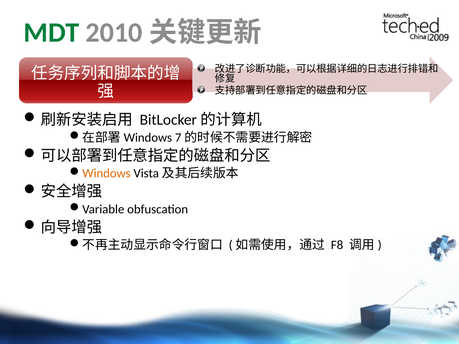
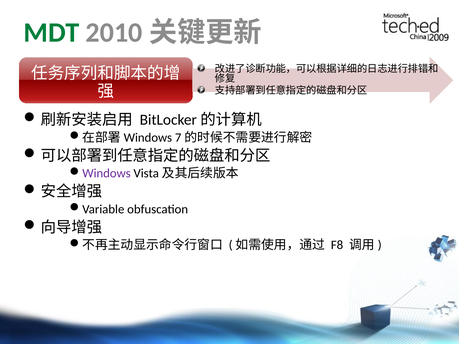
Windows colour: orange -> purple (106, 174)
